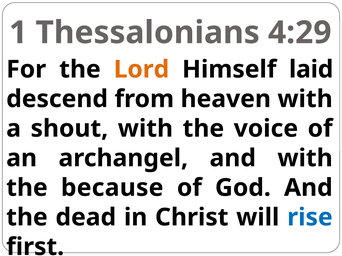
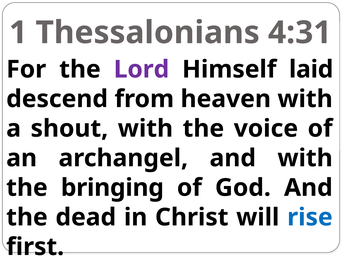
4:29: 4:29 -> 4:31 (300, 33)
Lord colour: orange -> purple (141, 70)
because: because -> bringing (112, 188)
